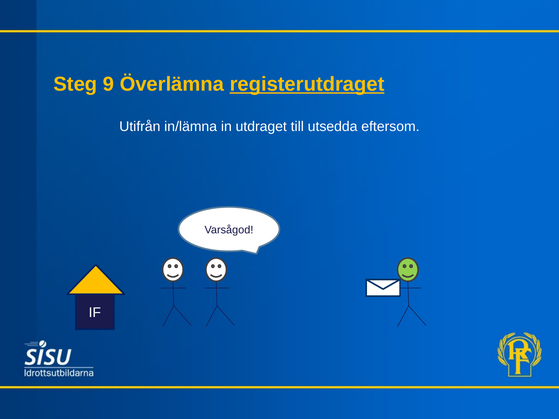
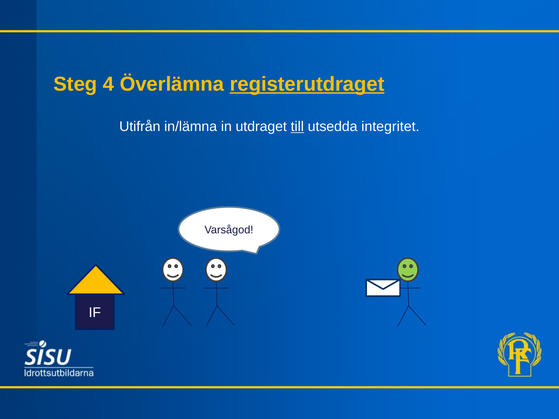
9: 9 -> 4 (108, 84)
till underline: none -> present (297, 127)
eftersom: eftersom -> integritet (390, 127)
